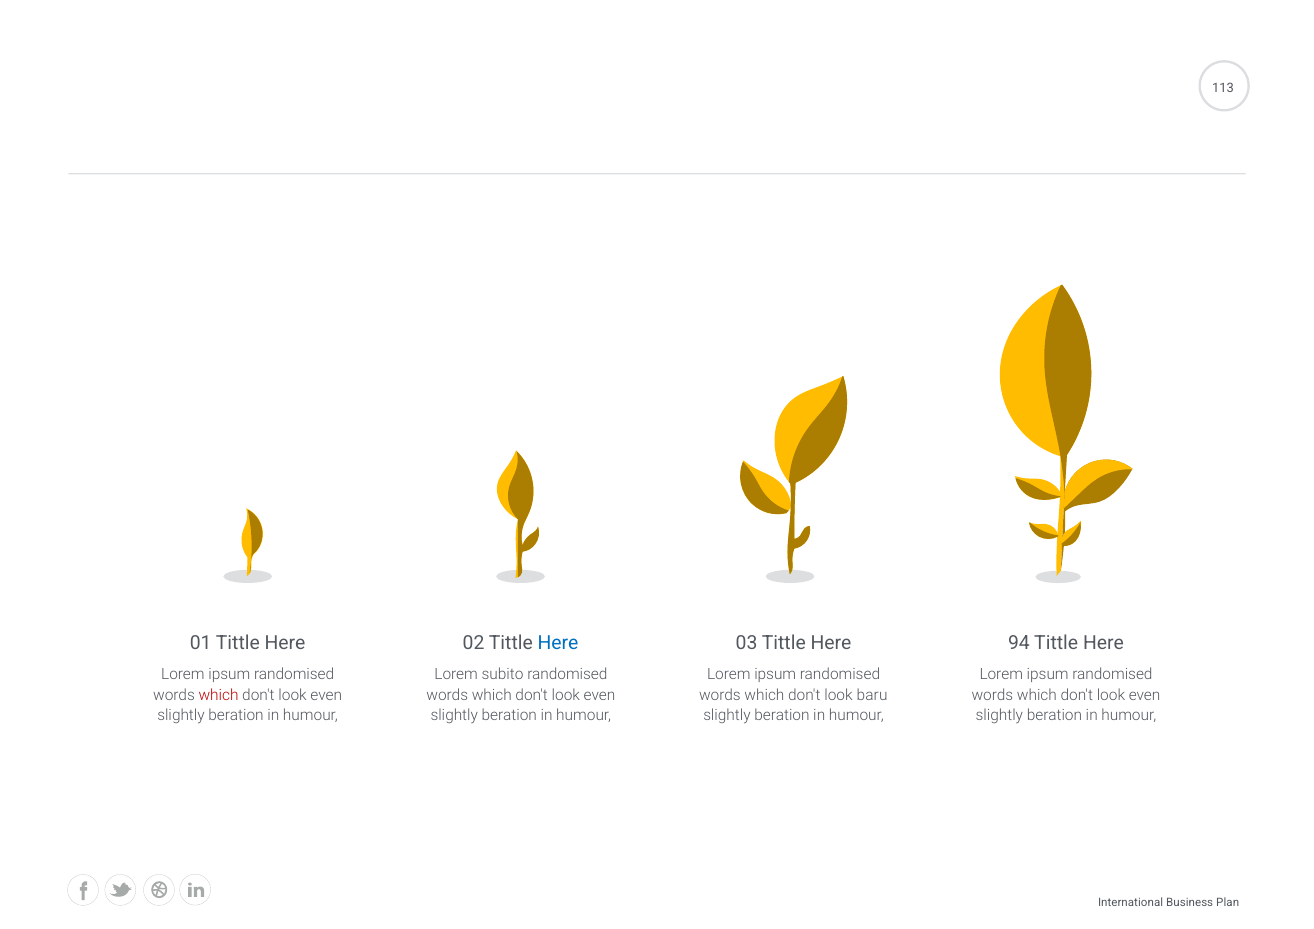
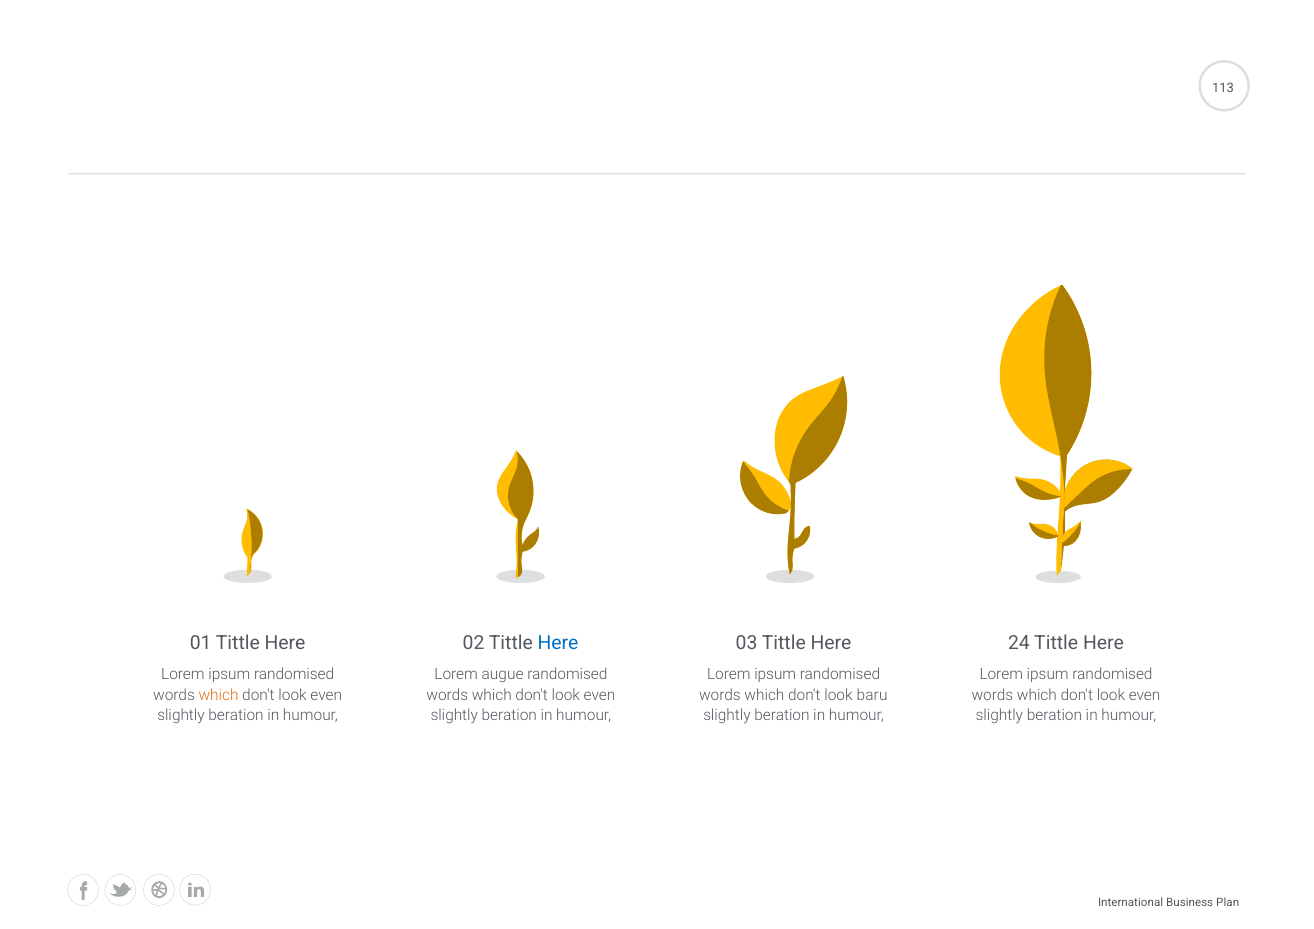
94: 94 -> 24 (1019, 643)
subito: subito -> augue (503, 675)
which colour: red -> orange (219, 695)
